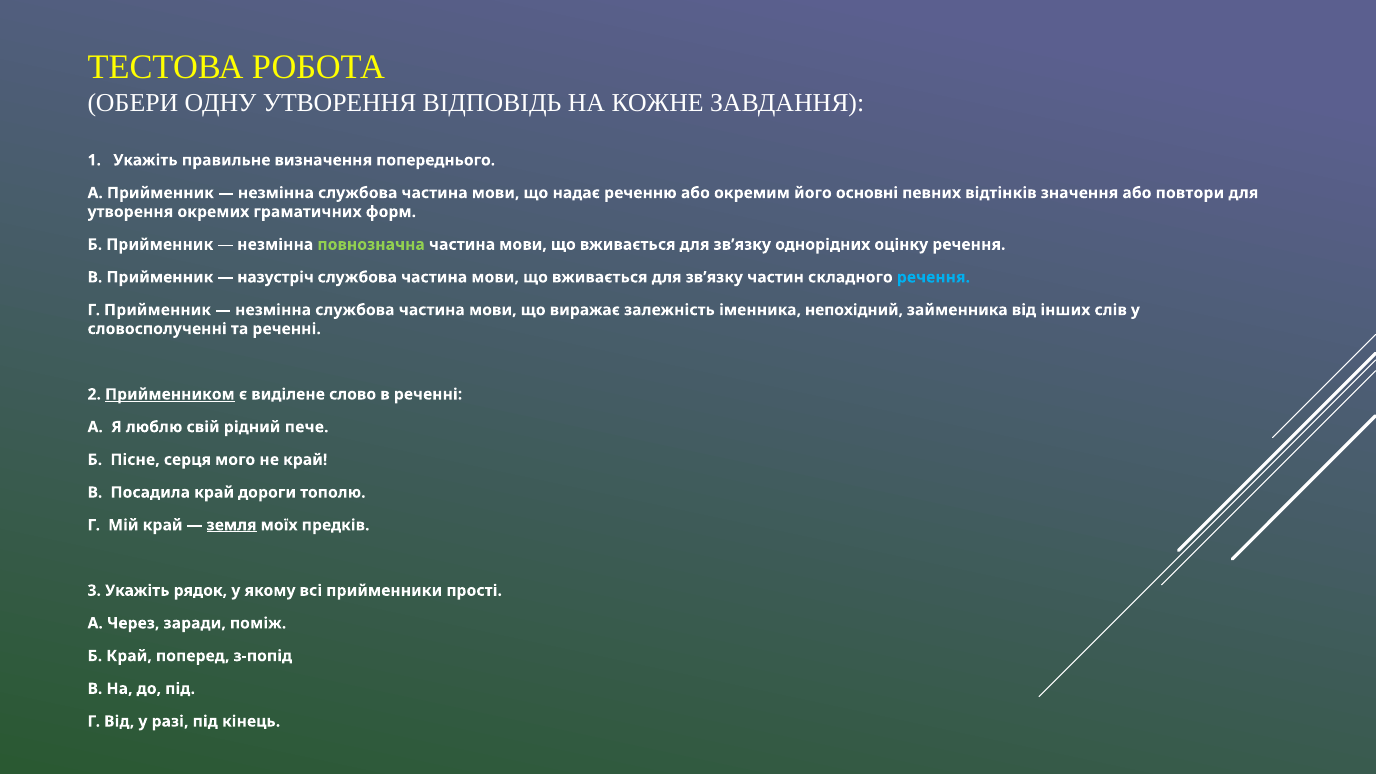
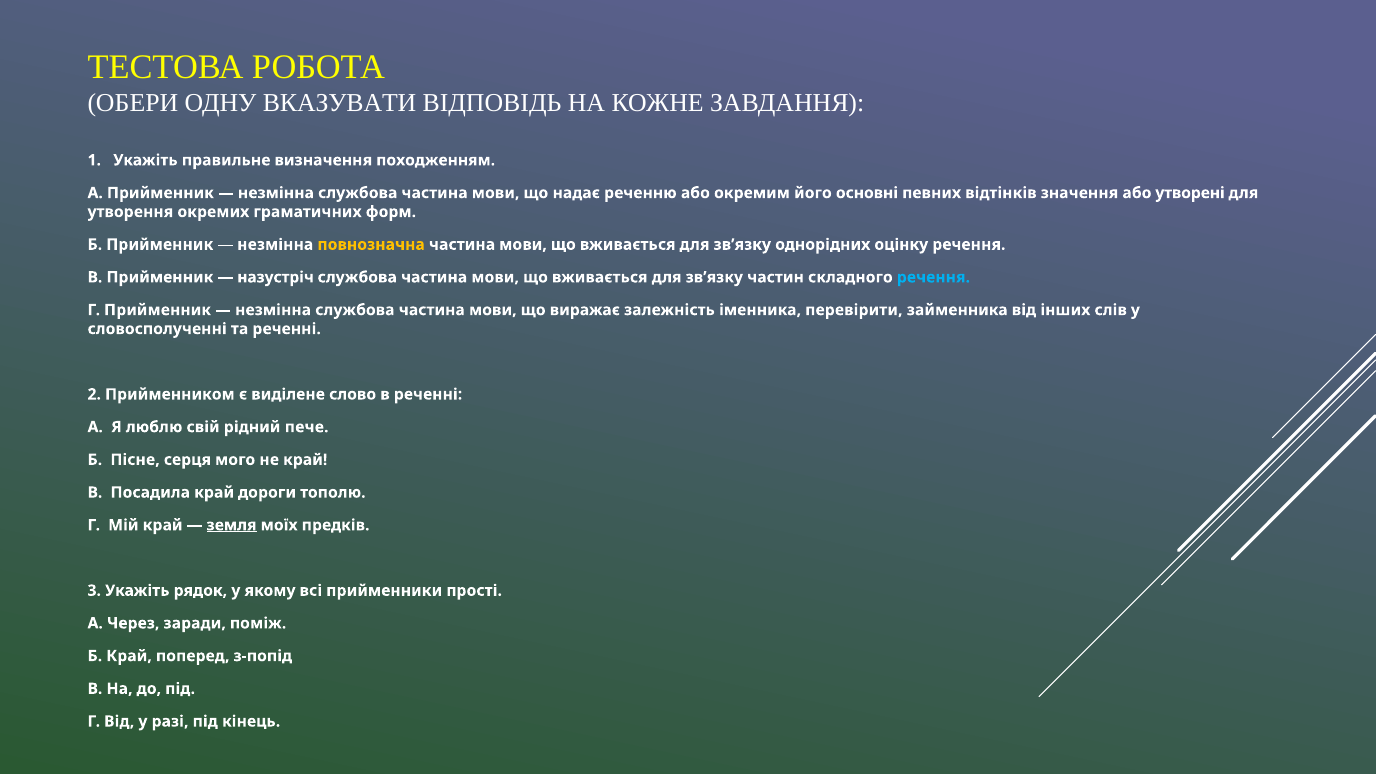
ОДНУ УТВОРЕННЯ: УТВОРЕННЯ -> ВКАЗУВАТИ (340, 103)
попереднього: попереднього -> походженням (436, 160)
повтори: повтори -> утворені (1190, 193)
повнозначна colour: light green -> yellow (371, 245)
непохідний: непохідний -> перевірити (854, 310)
Прийменником underline: present -> none (170, 394)
